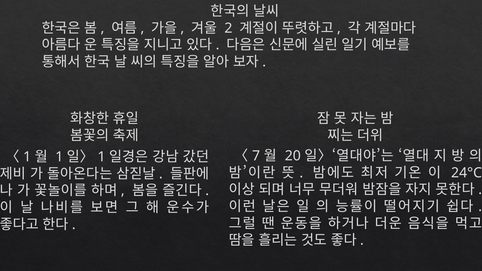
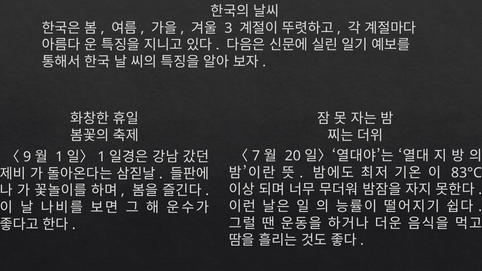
2: 2 -> 3 (228, 28)
1: 1 -> 9 (27, 157)
24°C: 24°C -> 83°C (467, 173)
